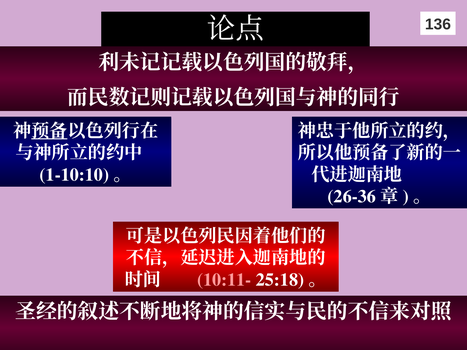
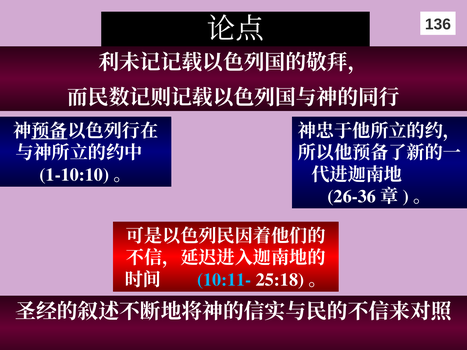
10:11- colour: pink -> light blue (224, 280)
